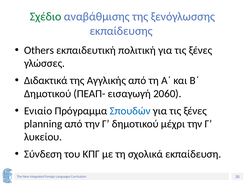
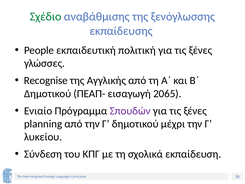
Others: Others -> People (39, 50)
Διδακτικά: Διδακτικά -> Recognise (46, 80)
2060: 2060 -> 2065 (167, 94)
Σπουδών colour: blue -> purple (130, 111)
